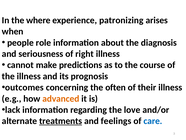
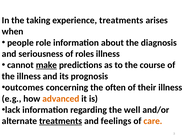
where: where -> taking (38, 20)
experience patronizing: patronizing -> treatments (121, 20)
right: right -> roles (85, 54)
make underline: none -> present (46, 65)
love: love -> well (132, 109)
care colour: blue -> orange (153, 121)
